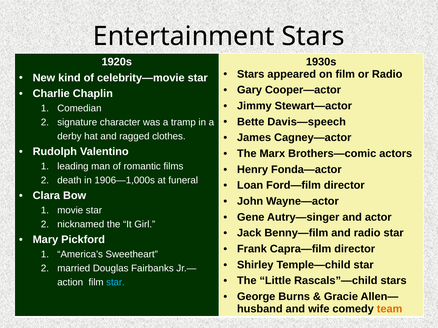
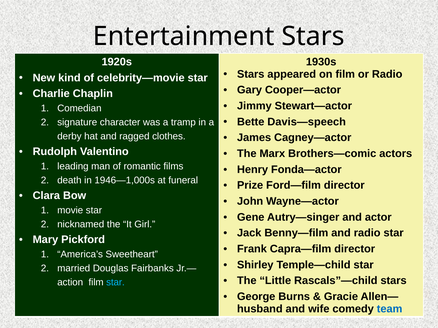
1906—1,000s: 1906—1,000s -> 1946—1,000s (125, 181)
Loan: Loan -> Prize (250, 186)
team colour: orange -> blue (390, 309)
